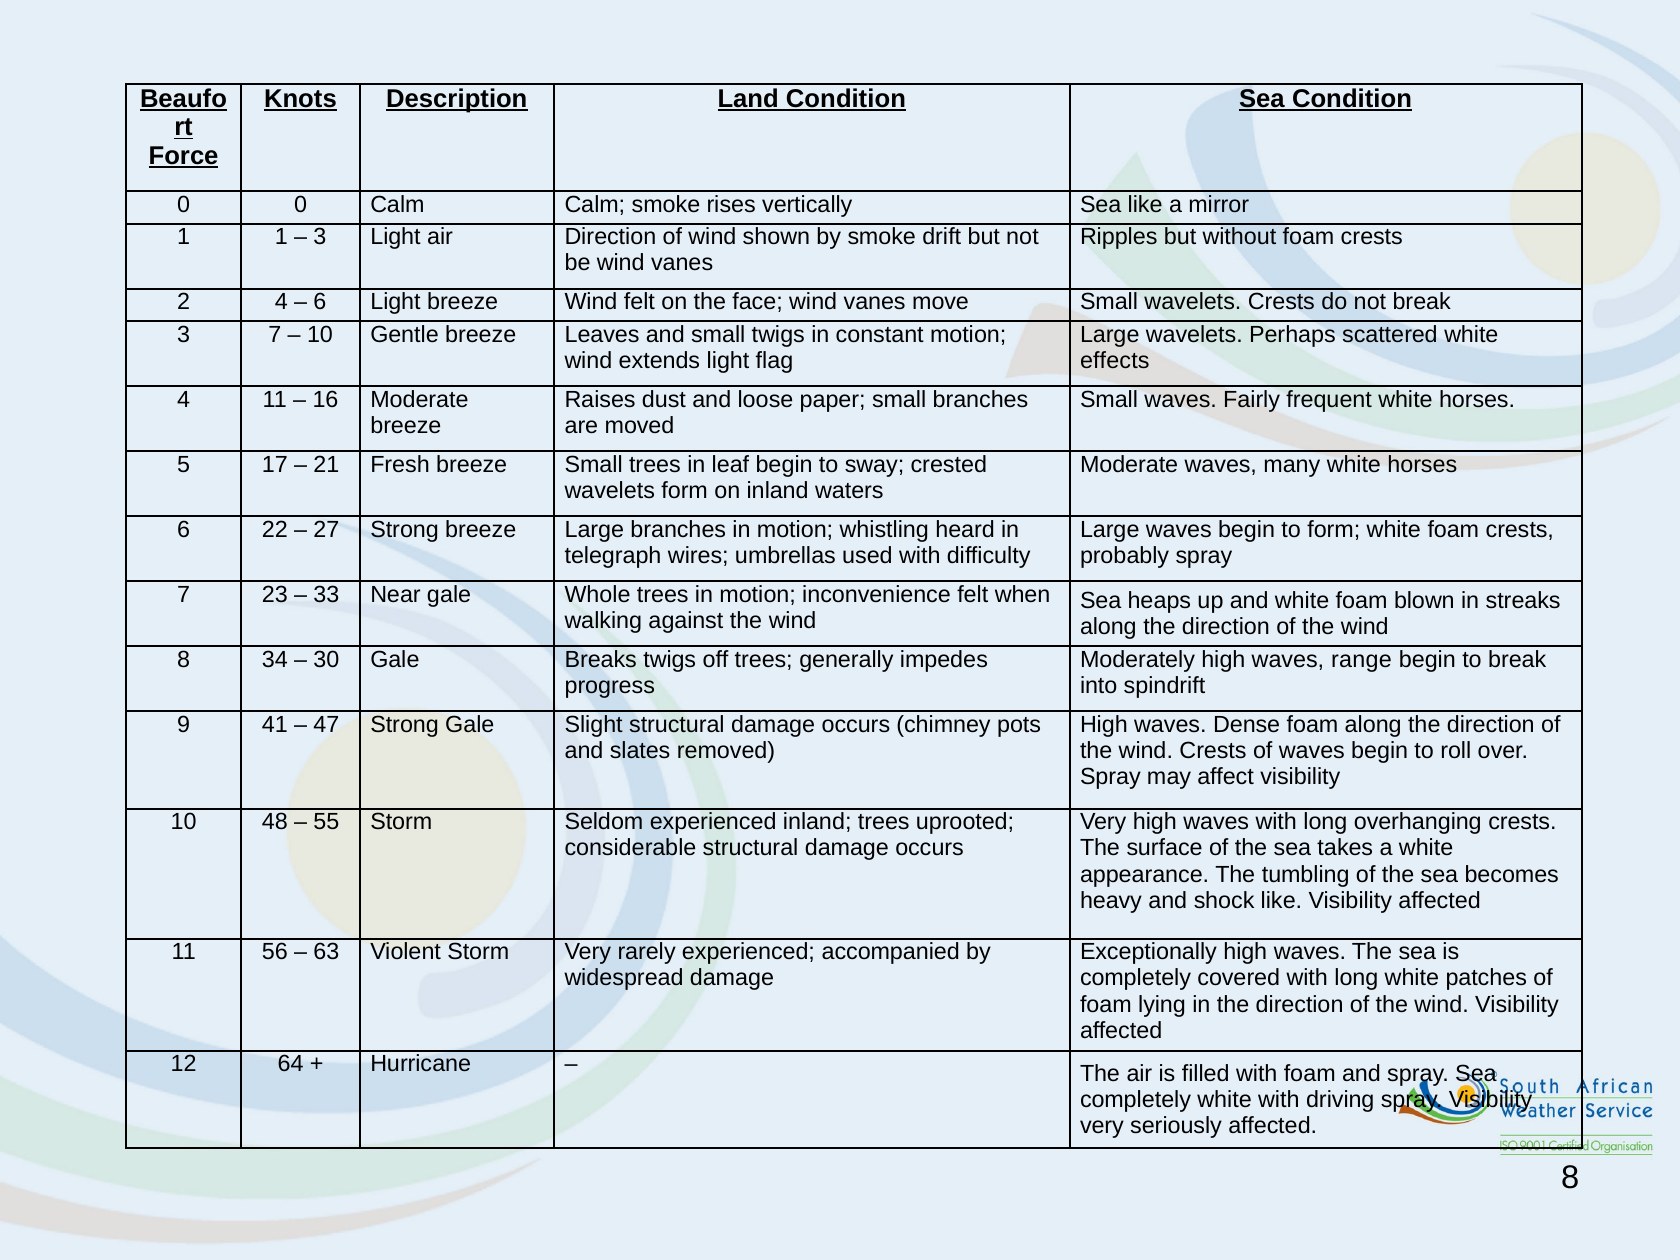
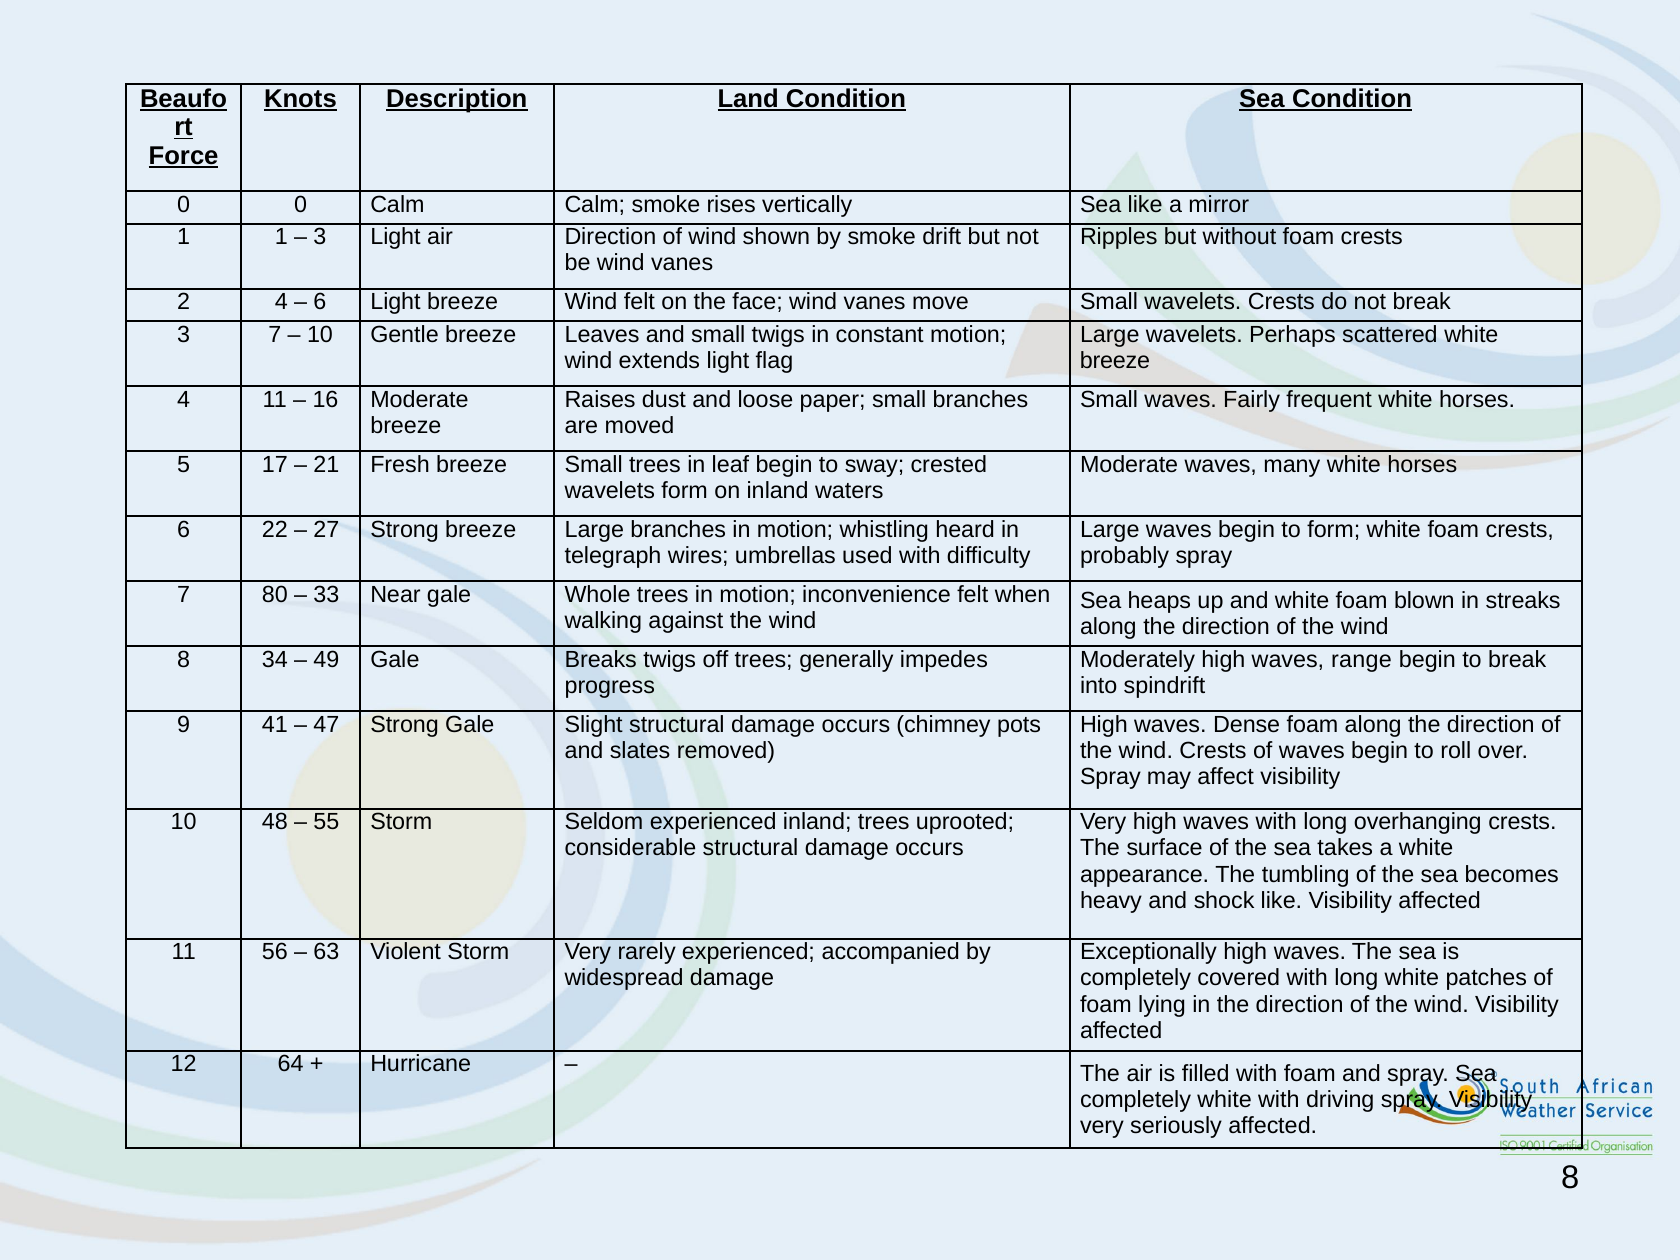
effects: effects -> breeze (1115, 361)
23: 23 -> 80 (275, 595)
30: 30 -> 49 (326, 660)
